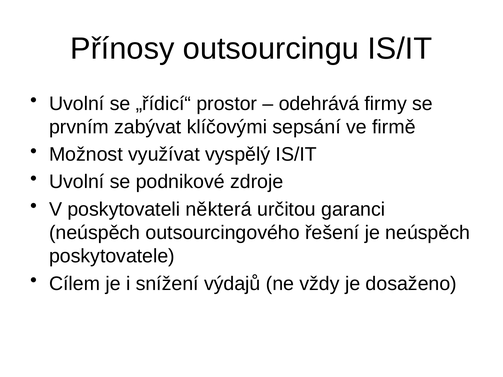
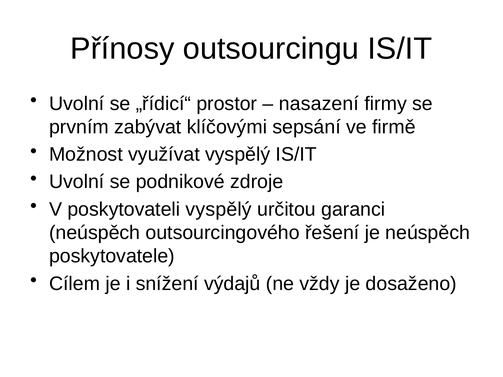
odehrává: odehrává -> nasazení (319, 104)
poskytovateli některá: některá -> vyspělý (219, 209)
